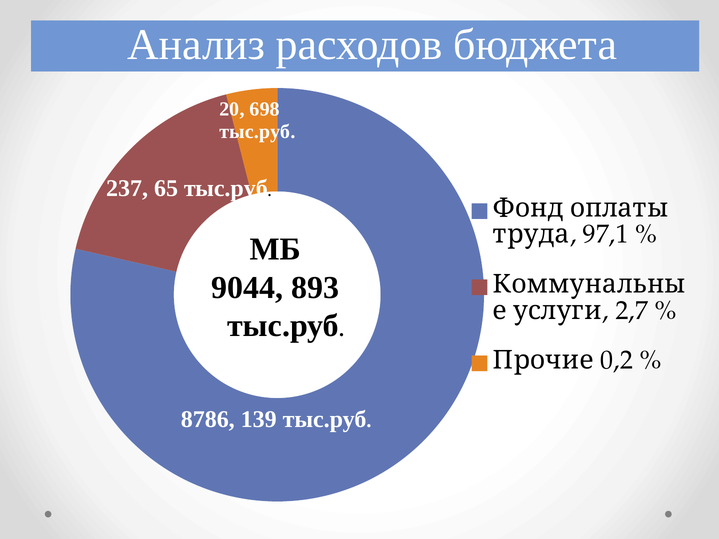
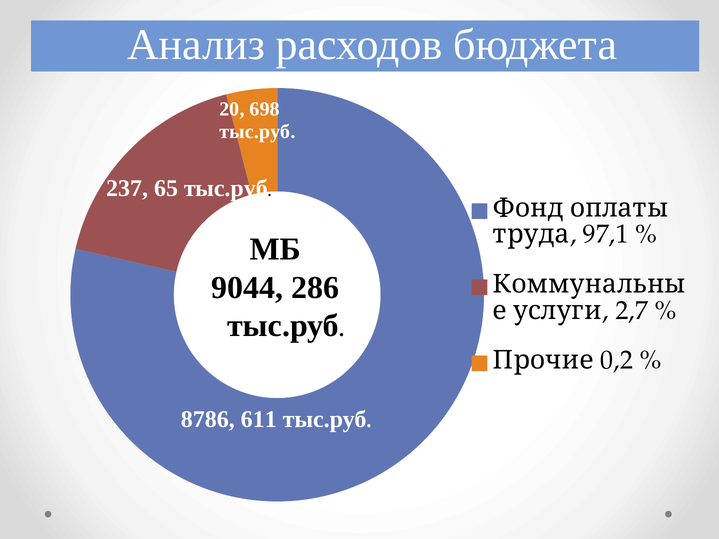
893: 893 -> 286 (315, 288)
139: 139 -> 611 (259, 419)
